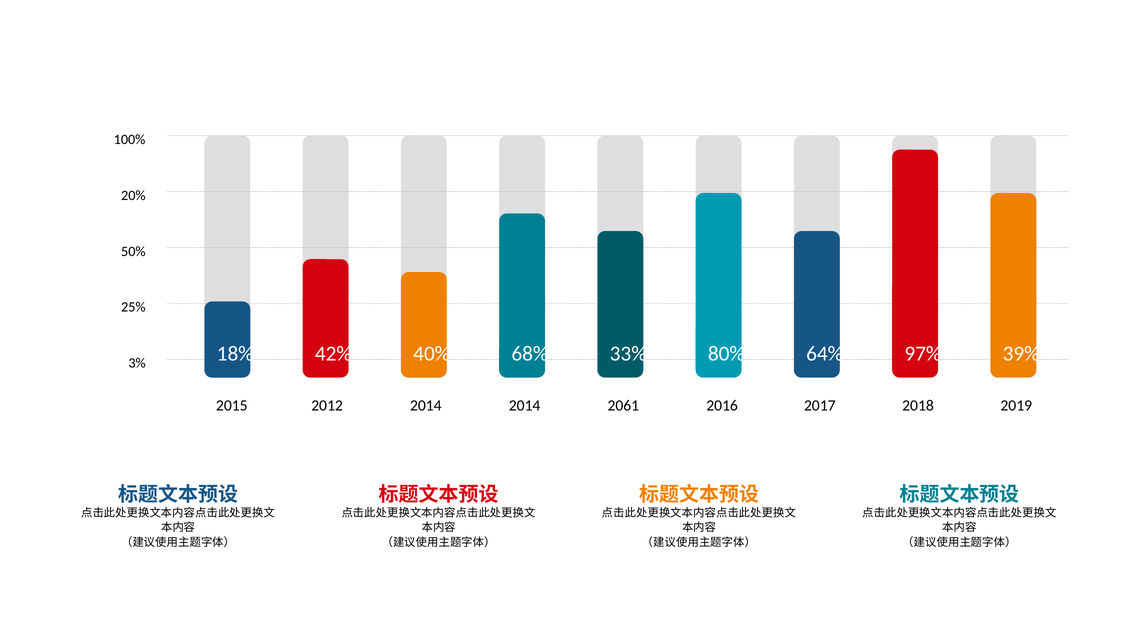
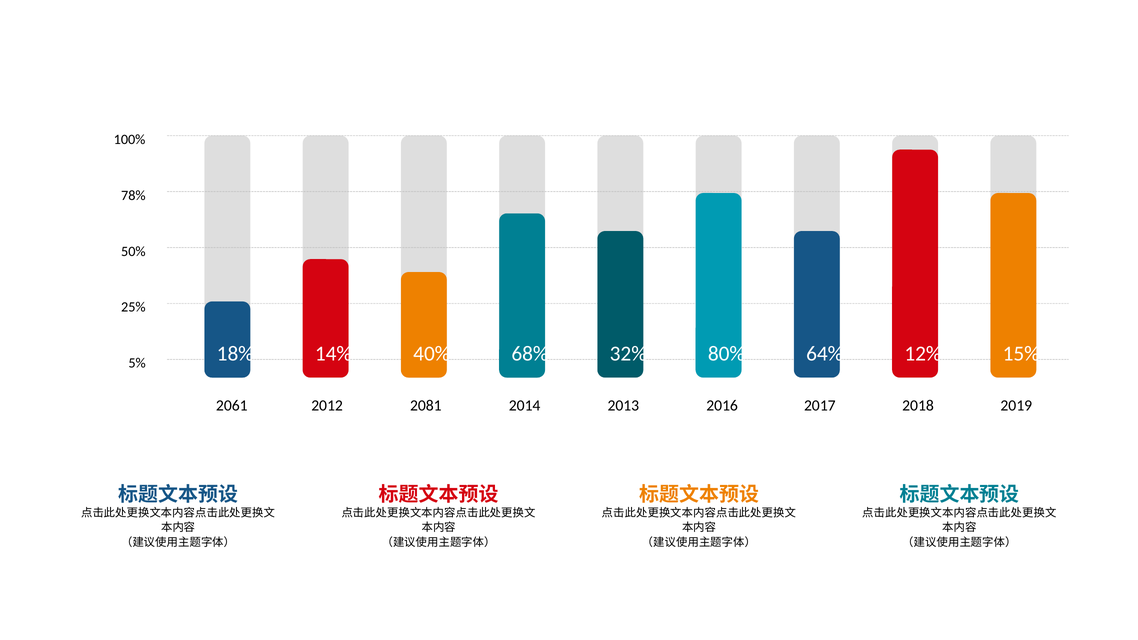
20%: 20% -> 78% (133, 196)
39%: 39% -> 15% (1021, 354)
42%: 42% -> 14% (333, 354)
33%: 33% -> 32% (628, 354)
97%: 97% -> 12% (923, 354)
3%: 3% -> 5% (137, 363)
2015: 2015 -> 2061 (232, 406)
2014: 2014 -> 2081 (426, 406)
2061: 2061 -> 2013 (623, 406)
